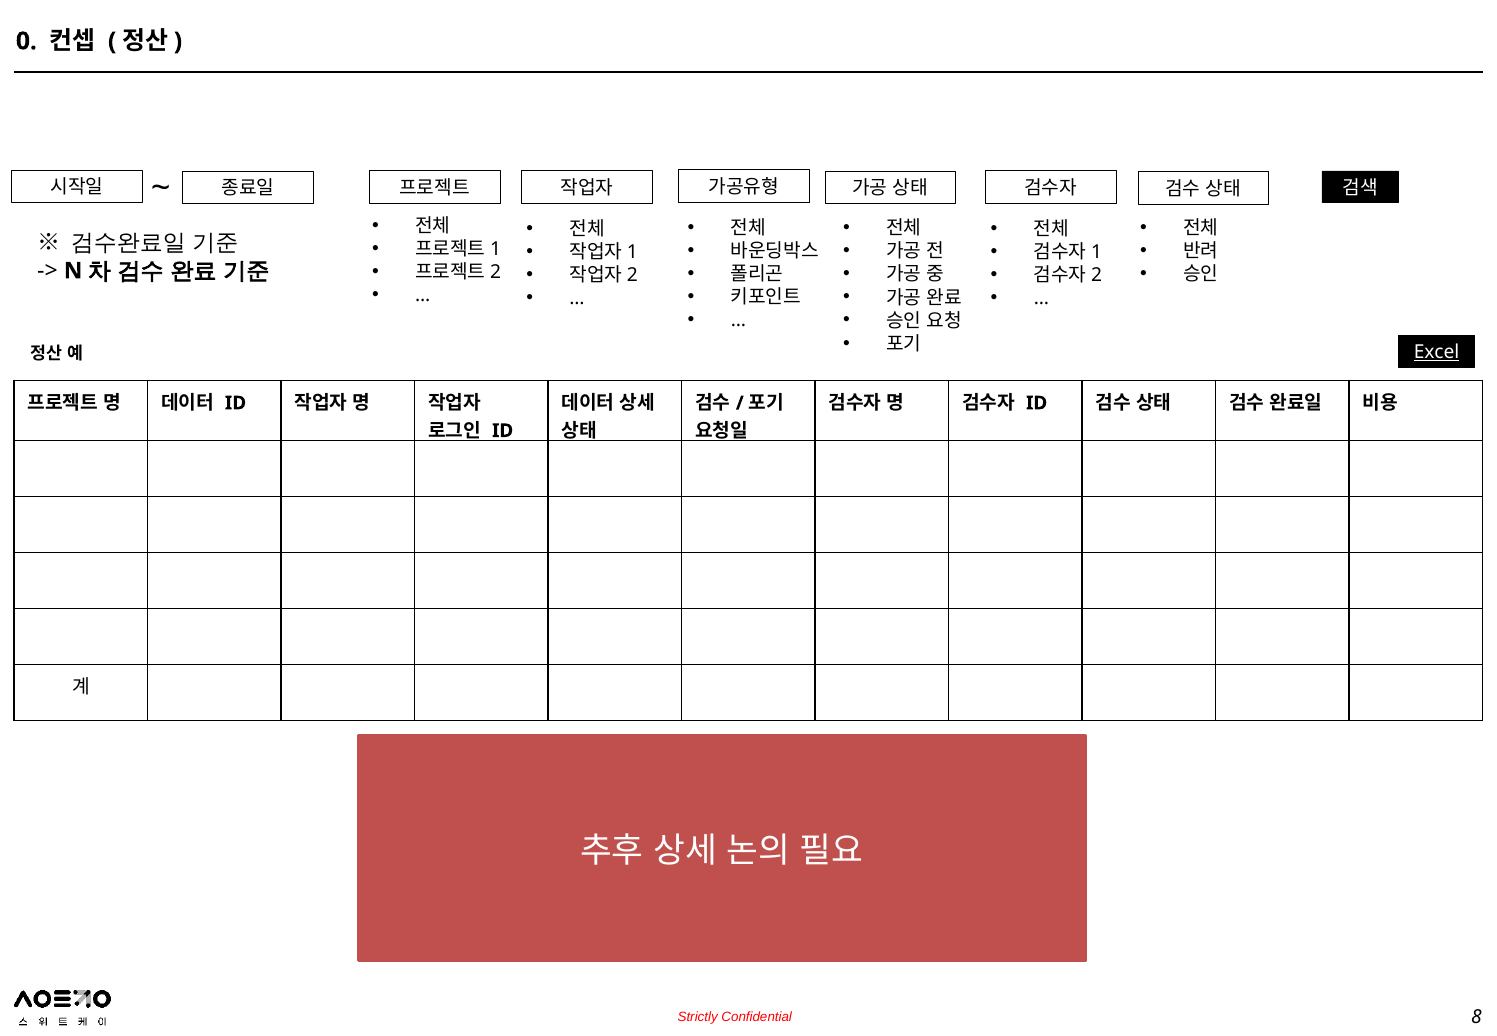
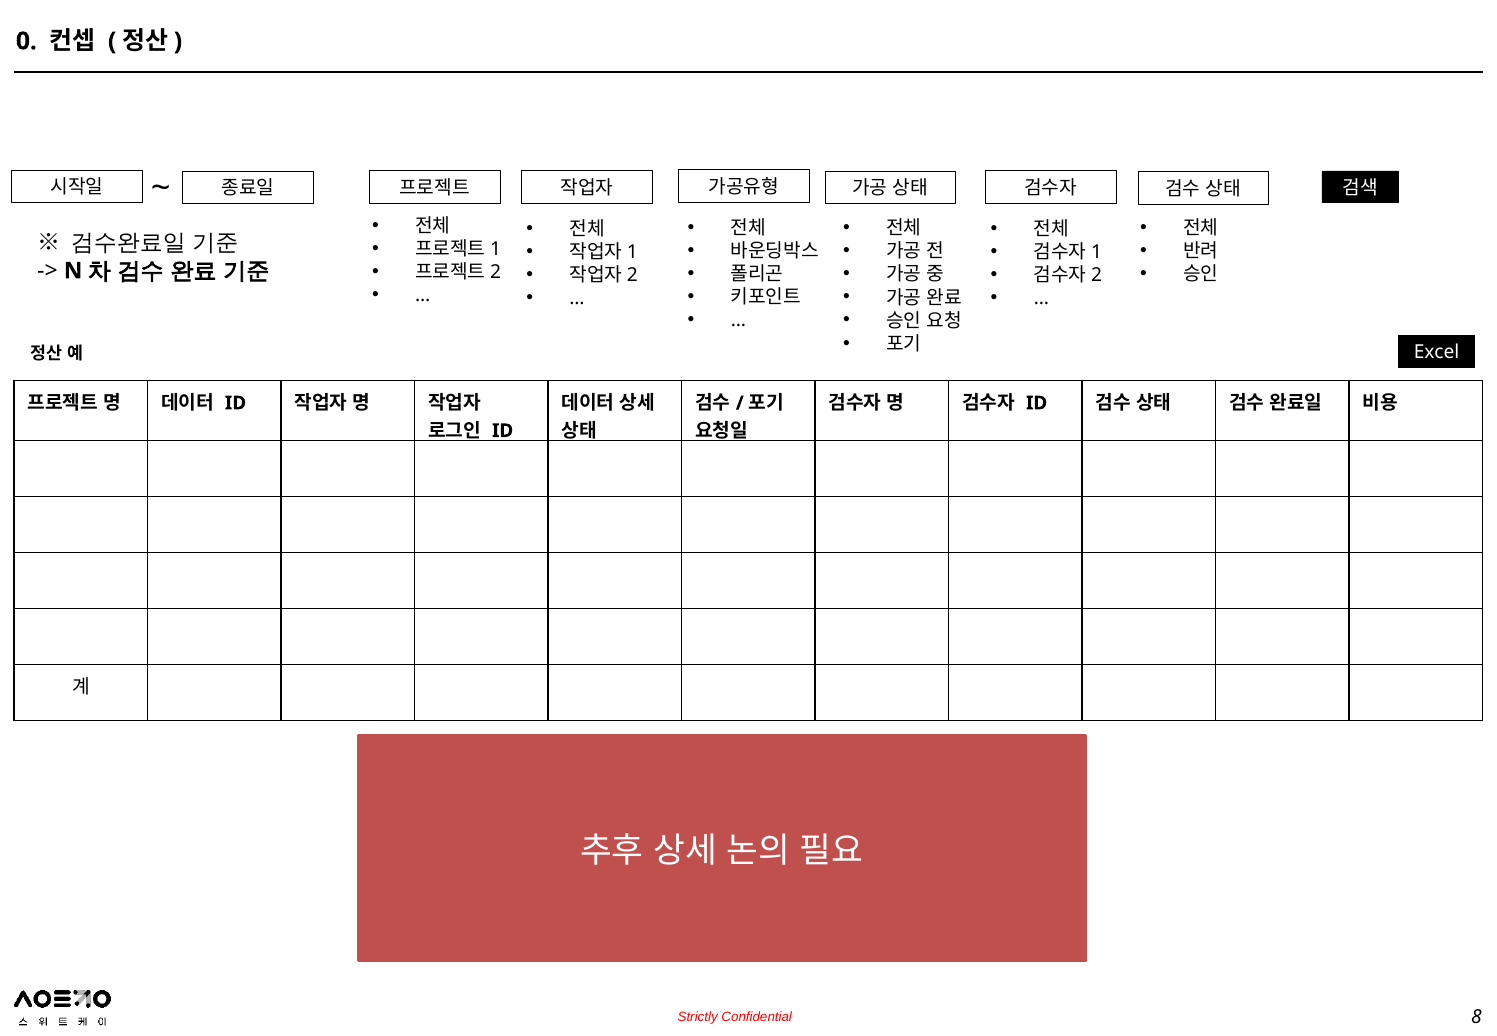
Excel underline: present -> none (1437, 353)
